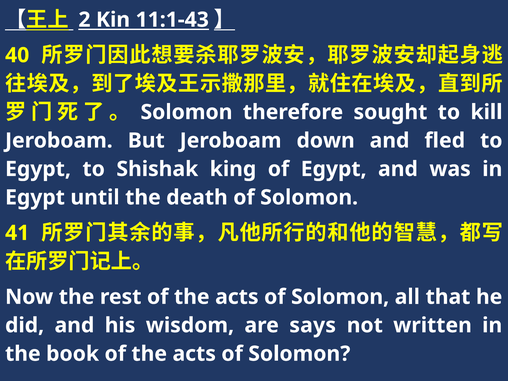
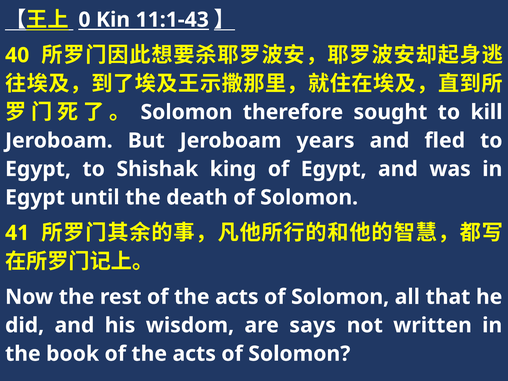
2: 2 -> 0 (84, 20)
down: down -> years (326, 141)
